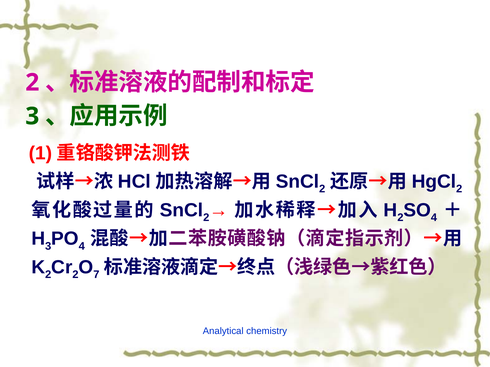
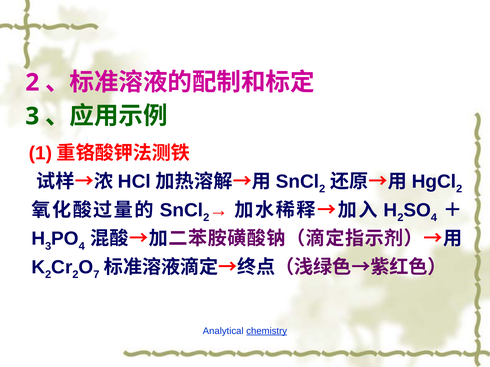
chemistry underline: none -> present (267, 331)
